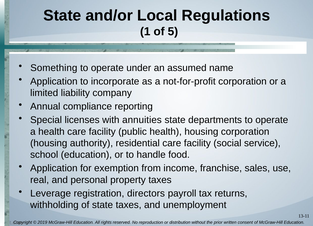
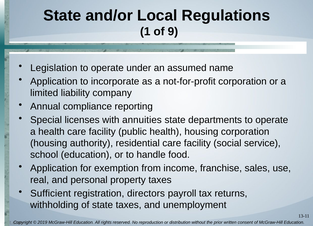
5: 5 -> 9 (173, 31)
Something: Something -> Legislation (54, 68)
Leverage: Leverage -> Sufficient (51, 193)
